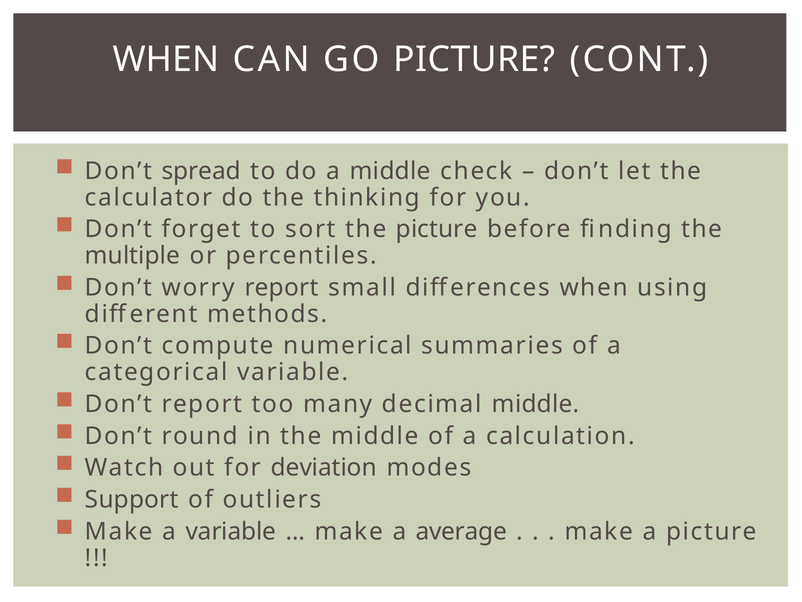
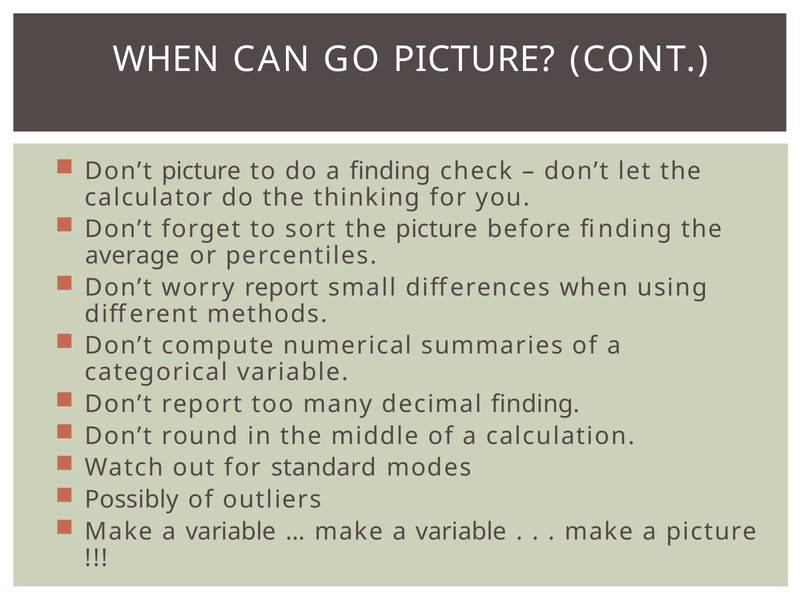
Don’t spread: spread -> picture (201, 171)
a middle: middle -> finding (390, 171)
multiple: multiple -> average (132, 256)
decimal middle: middle -> finding (536, 404)
deviation: deviation -> standard (324, 467)
Support: Support -> Possibly (132, 499)
average: average -> variable (461, 531)
